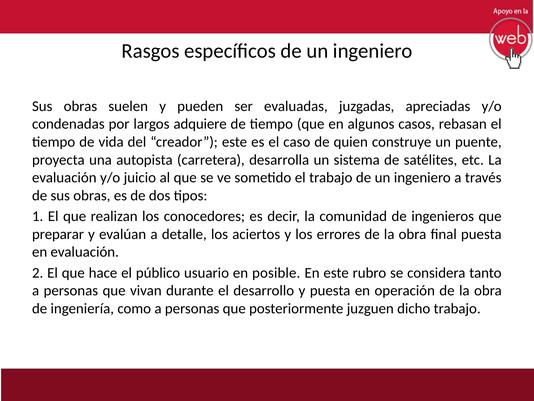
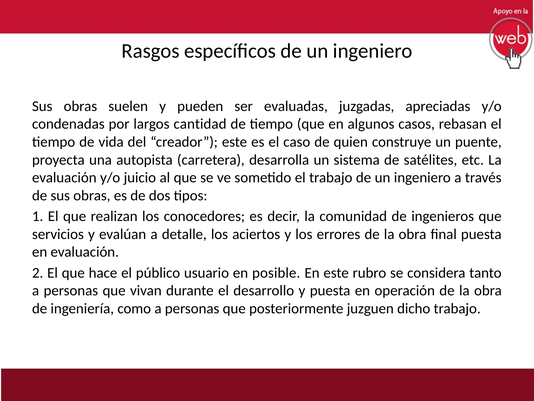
adquiere: adquiere -> cantidad (200, 124)
preparar: preparar -> servicios (58, 234)
